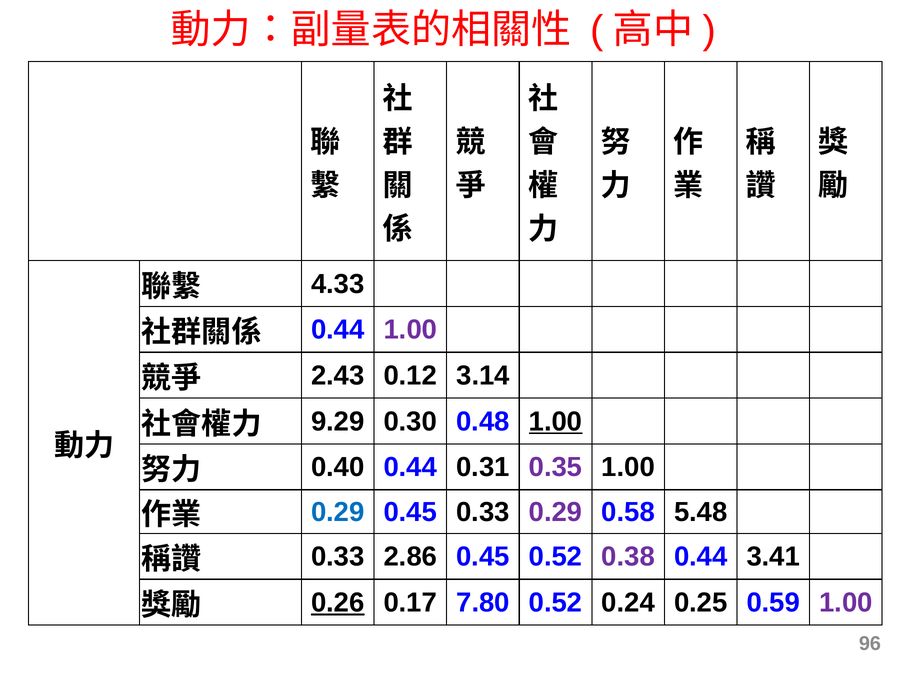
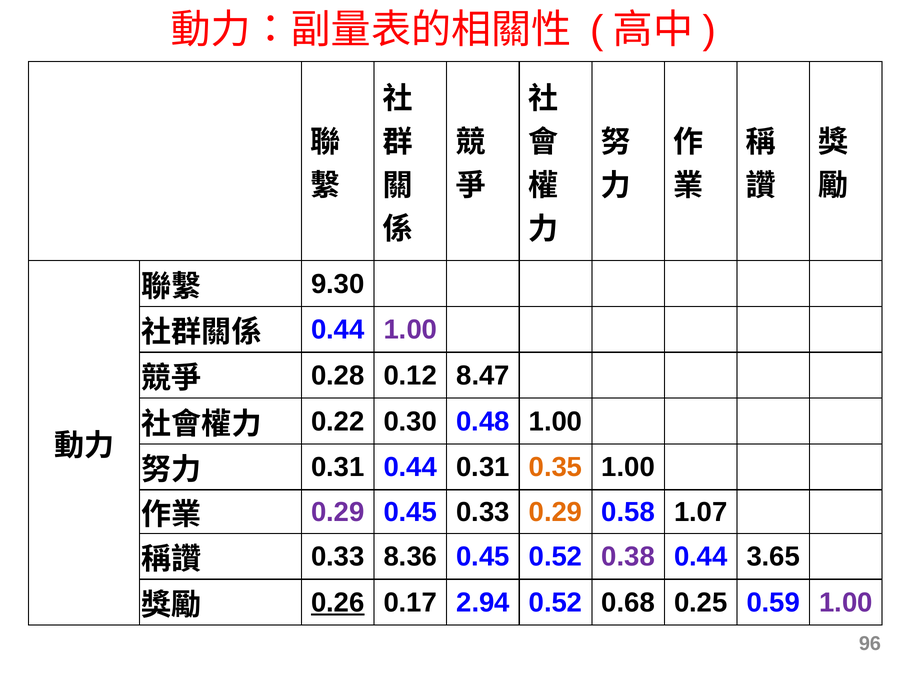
4.33: 4.33 -> 9.30 (338, 284)
2.43: 2.43 -> 0.28 (338, 375)
3.14: 3.14 -> 8.47 (483, 375)
9.29: 9.29 -> 0.22 (338, 421)
1.00 underline: present -> none (556, 421)
0.40: 0.40 -> 0.31 (338, 467)
0.35 colour: purple -> orange (556, 467)
0.29 colour: blue -> purple (338, 512)
0.29 colour: purple -> orange (556, 512)
5.48: 5.48 -> 1.07 (701, 512)
2.86: 2.86 -> 8.36 (410, 557)
3.41: 3.41 -> 3.65 (773, 557)
7.80: 7.80 -> 2.94 (483, 602)
0.24: 0.24 -> 0.68 (628, 602)
